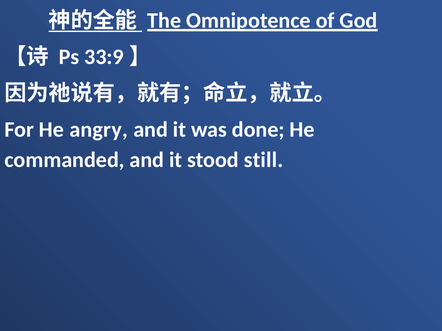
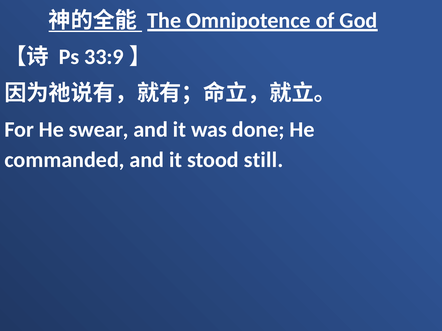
angry: angry -> swear (99, 130)
